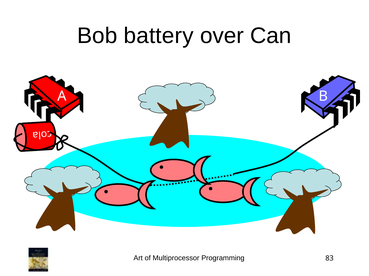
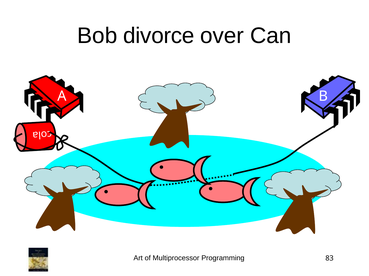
battery: battery -> divorce (159, 36)
